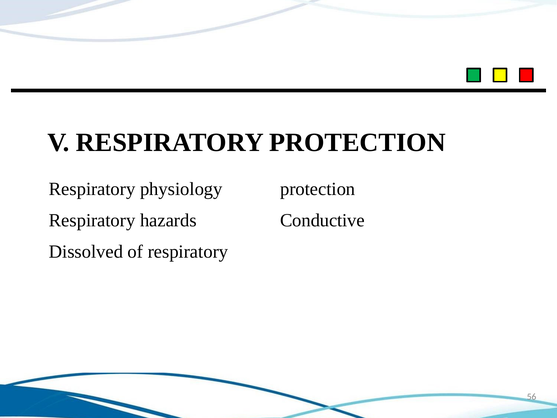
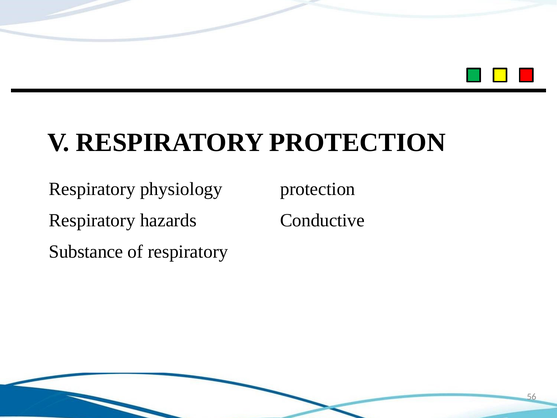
Dissolved: Dissolved -> Substance (86, 252)
